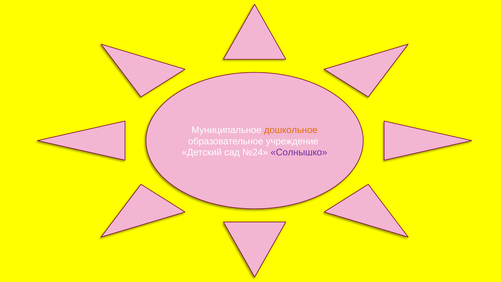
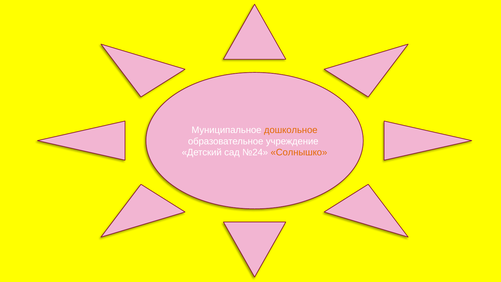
Солнышко colour: purple -> orange (299, 152)
